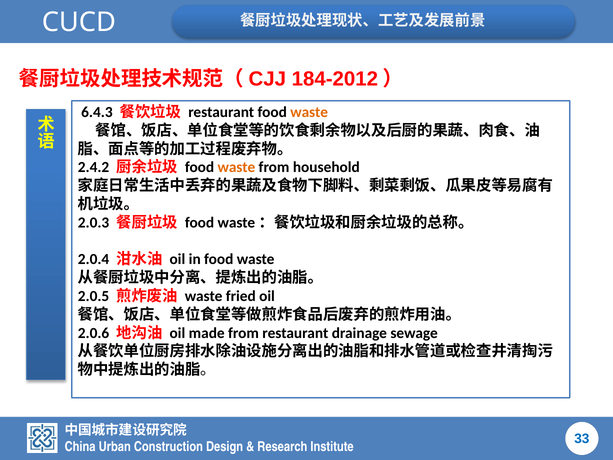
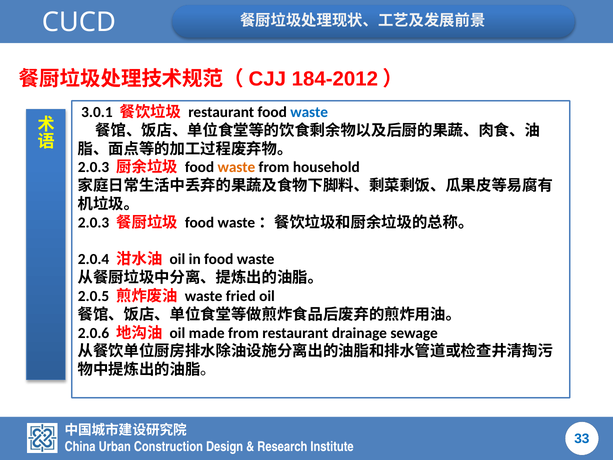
6.4.3: 6.4.3 -> 3.0.1 (97, 112)
waste colour: orange -> blue (309, 112)
2.4.2: 2.4.2 -> 2.0.3 (94, 167)
